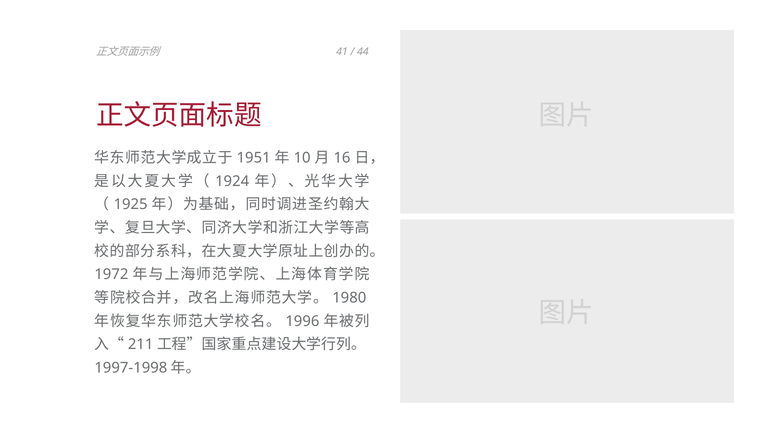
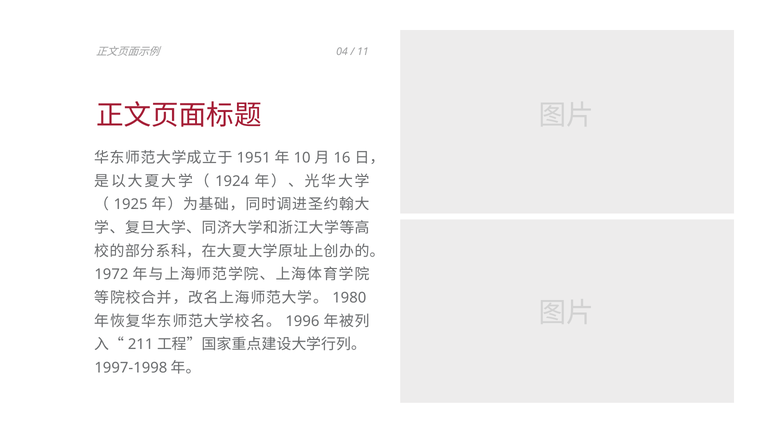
41: 41 -> 04 (342, 52)
44: 44 -> 11 (363, 52)
